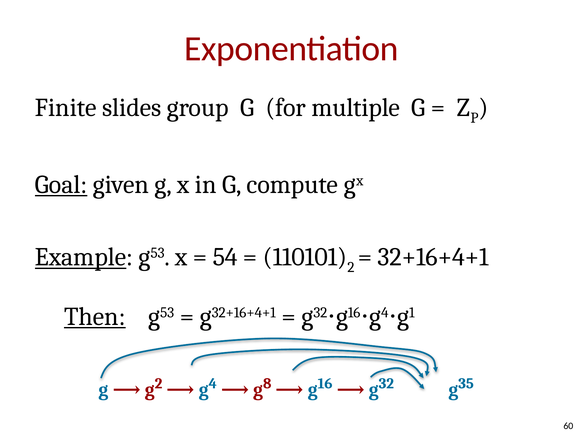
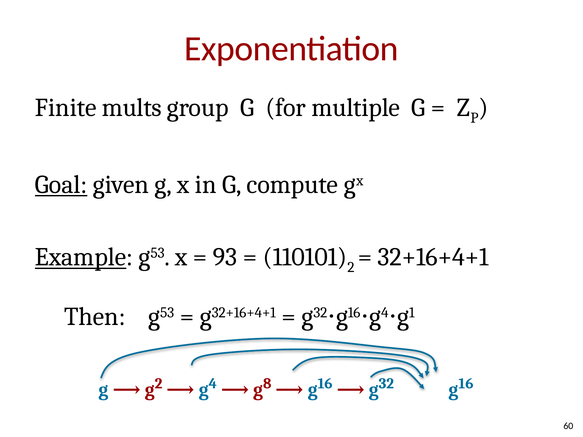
slides: slides -> mults (132, 108)
54: 54 -> 93 (225, 257)
Then underline: present -> none (95, 317)
g 35: 35 -> 16 (466, 384)
